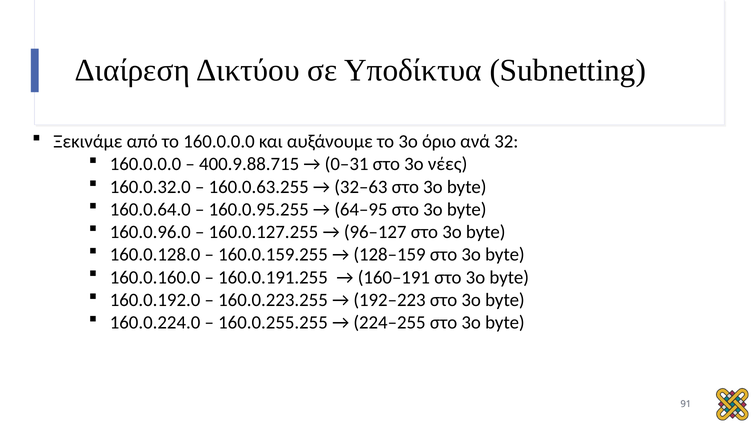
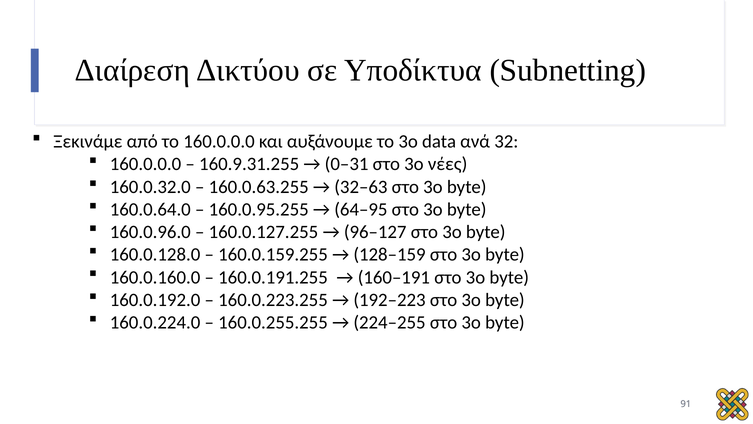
όριο: όριο -> data (439, 141)
400.9.88.715: 400.9.88.715 -> 160.9.31.255 (249, 164)
